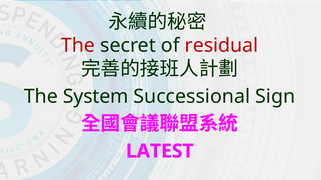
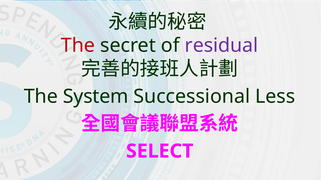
residual colour: red -> purple (221, 45)
Sign: Sign -> Less (275, 97)
LATEST: LATEST -> SELECT (160, 152)
